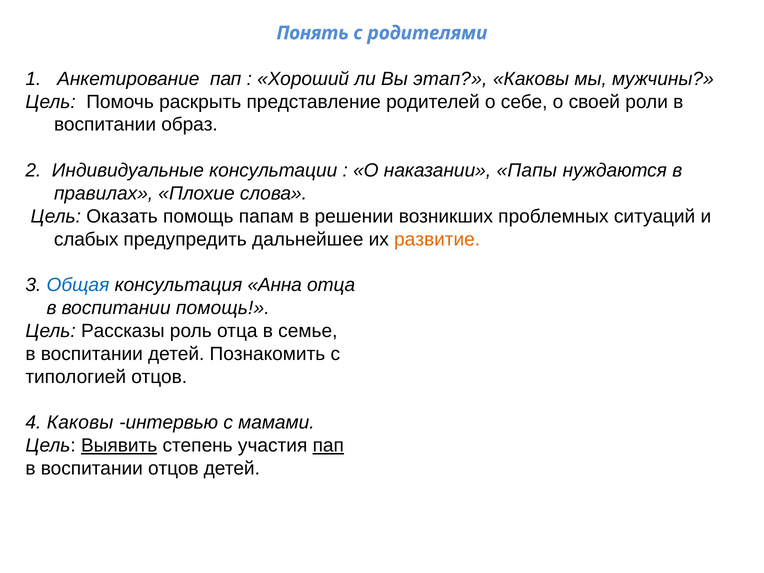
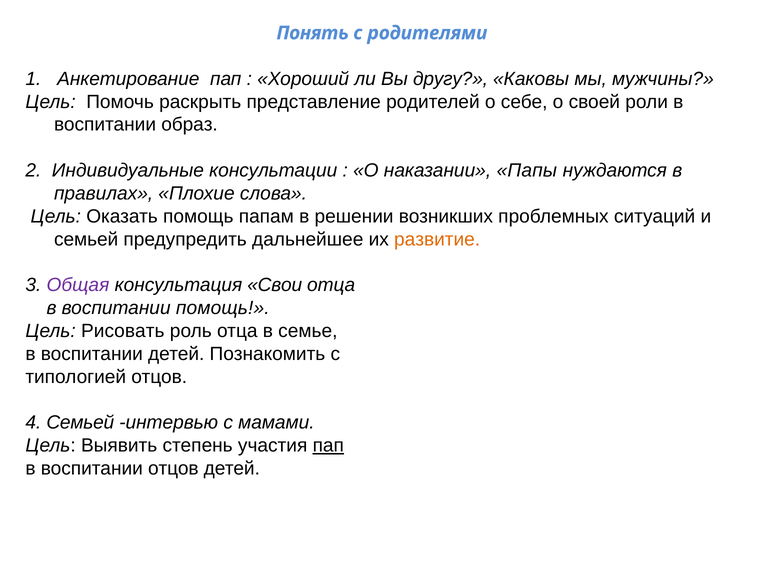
этап: этап -> другу (451, 79)
слабых: слабых -> семьей (86, 239)
Общая colour: blue -> purple (78, 285)
Анна: Анна -> Свои (275, 285)
Рассказы: Рассказы -> Рисовать (123, 331)
4 Каковы: Каковы -> Семьей (80, 423)
Выявить underline: present -> none (119, 446)
